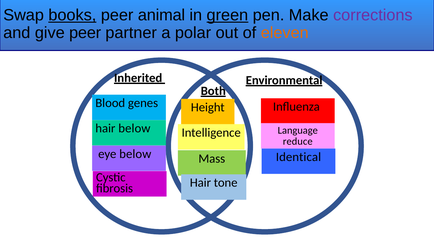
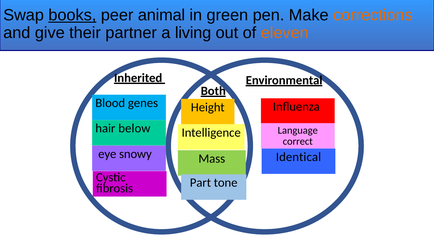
green underline: present -> none (227, 15)
corrections colour: purple -> orange (373, 15)
give peer: peer -> their (85, 33)
polar: polar -> living (193, 33)
reduce: reduce -> correct (298, 142)
eye below: below -> snowy (135, 154)
Hair: Hair -> Part (200, 183)
